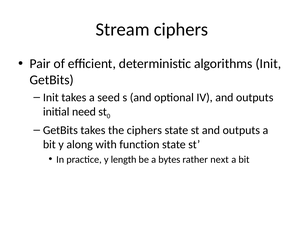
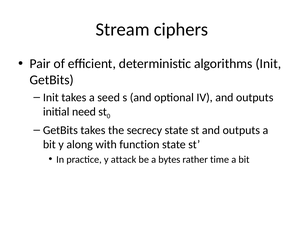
the ciphers: ciphers -> secrecy (144, 130)
length: length -> attack (124, 159)
next: next -> time (220, 159)
